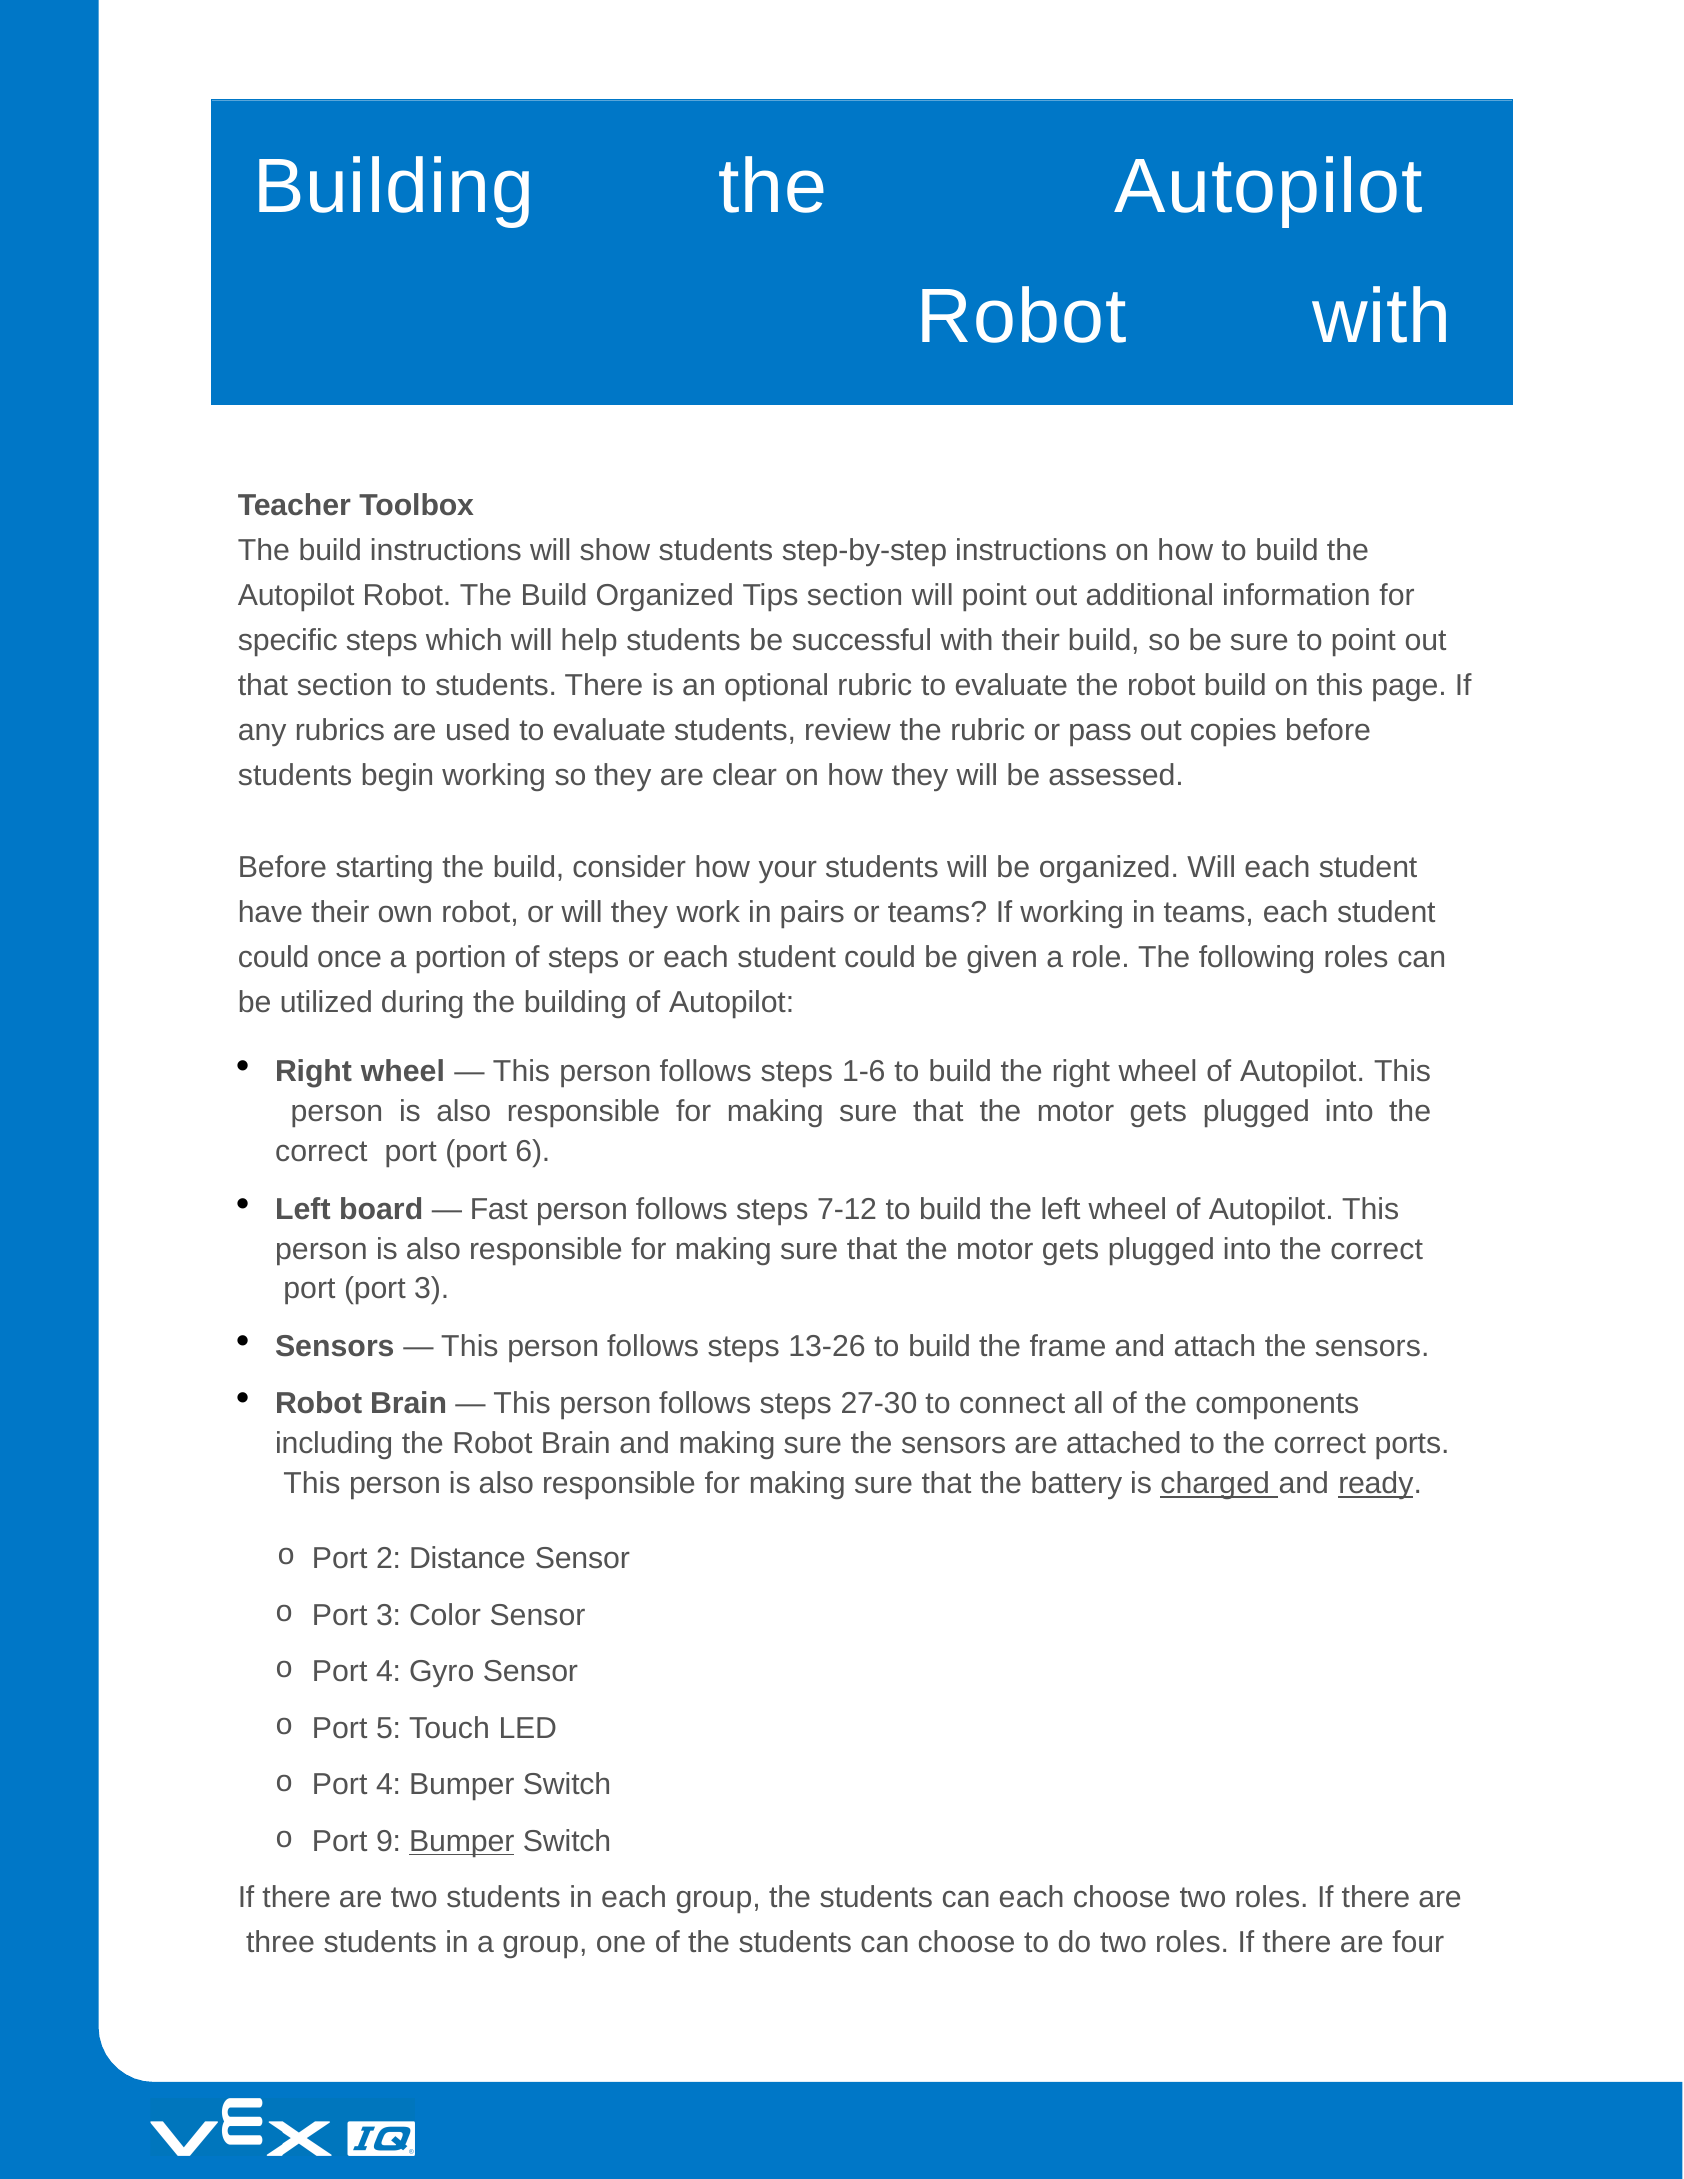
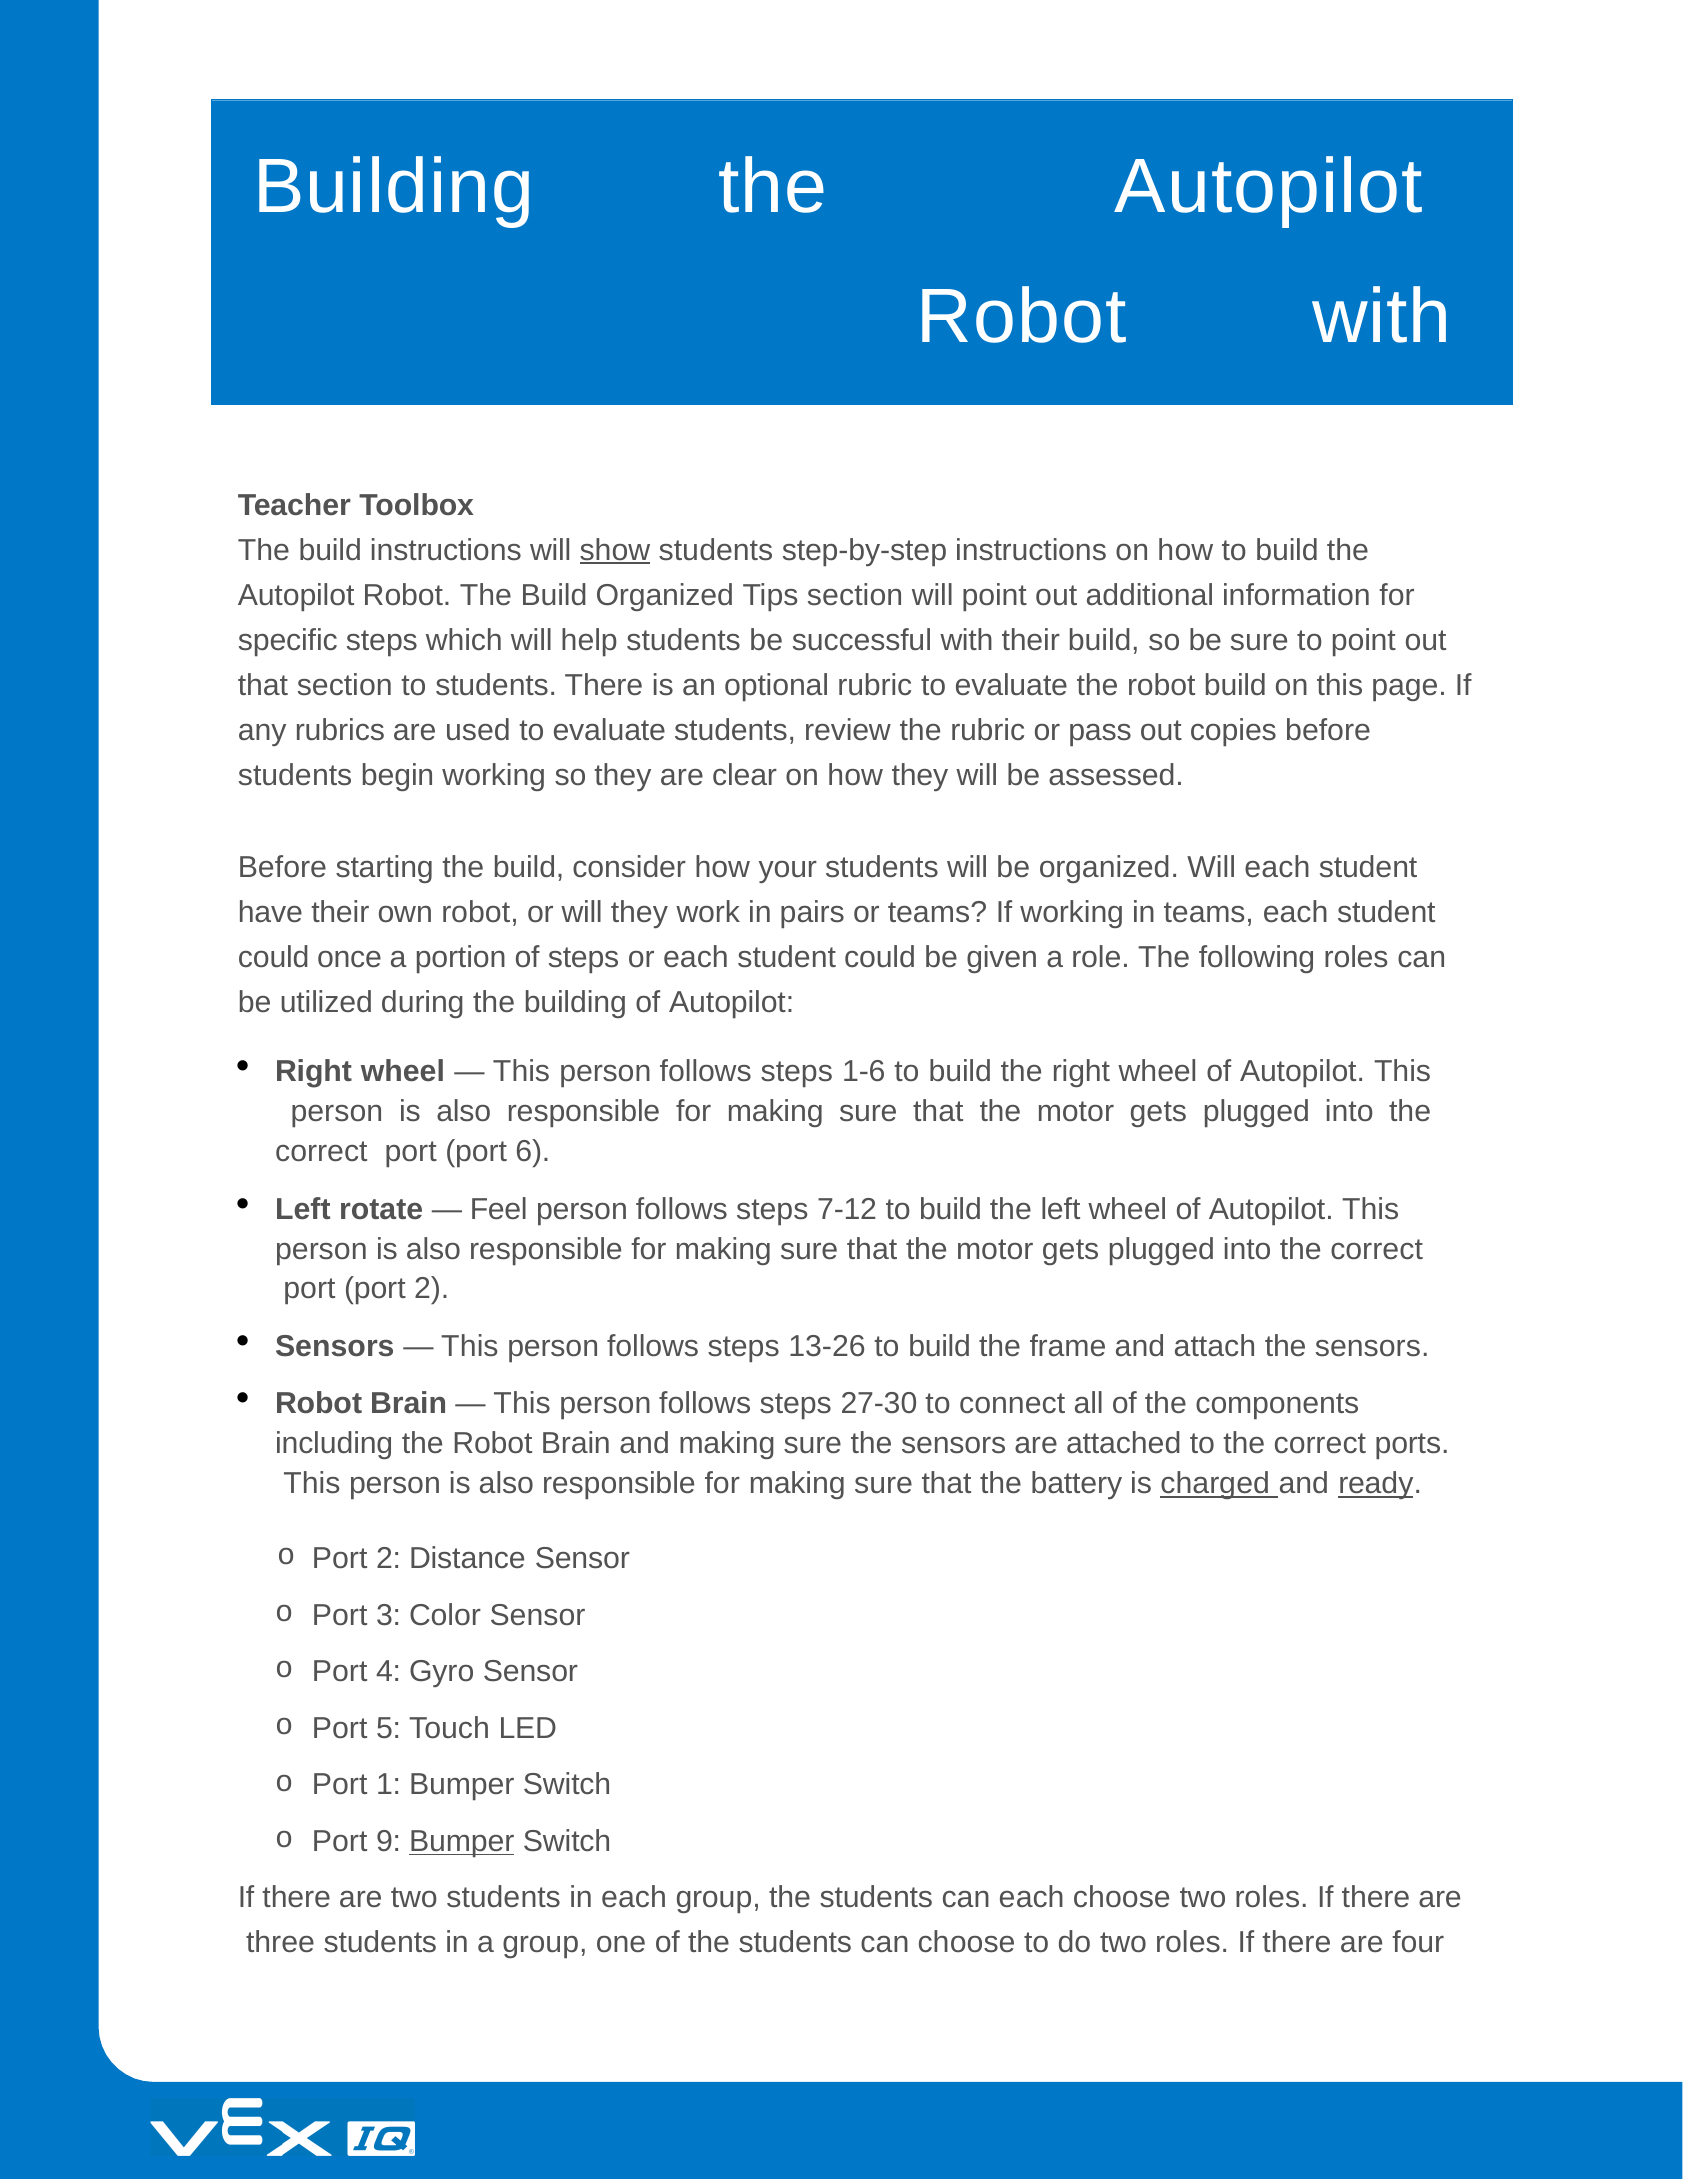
show underline: none -> present (615, 550)
board: board -> rotate (381, 1210)
Fast: Fast -> Feel (499, 1210)
port port 3: 3 -> 2 (432, 1289)
4: 4 -> 1 (389, 1785)
